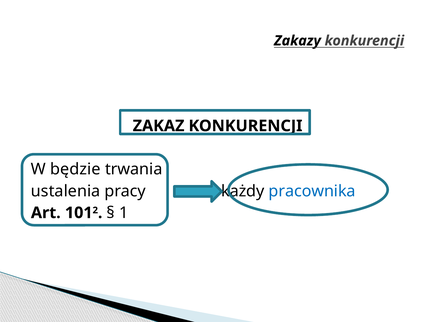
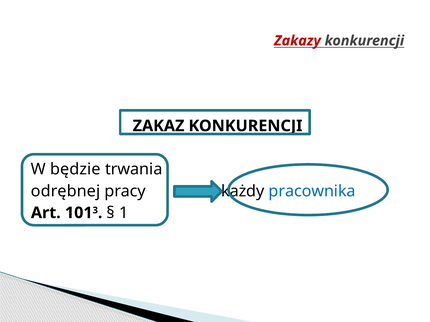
Zakazy colour: black -> red (297, 41)
ustalenia: ustalenia -> odrębnej (66, 191)
2: 2 -> 3 (95, 211)
